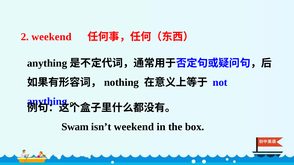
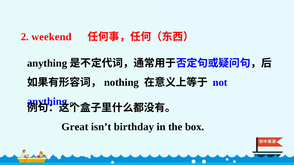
Swam: Swam -> Great (75, 127)
isn’t weekend: weekend -> birthday (134, 127)
